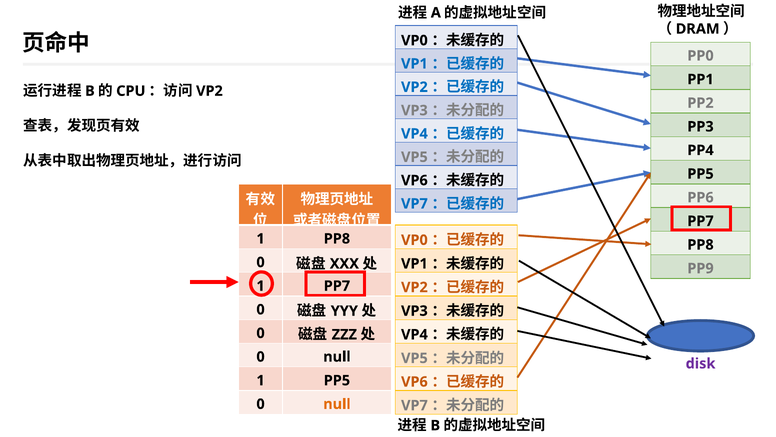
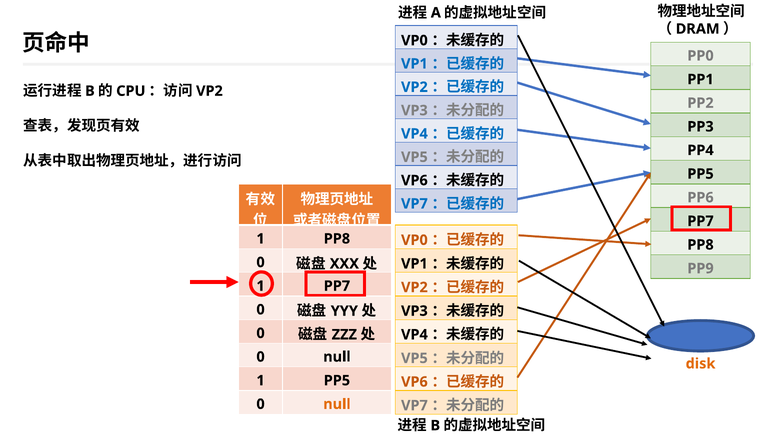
disk colour: purple -> orange (701, 363)
